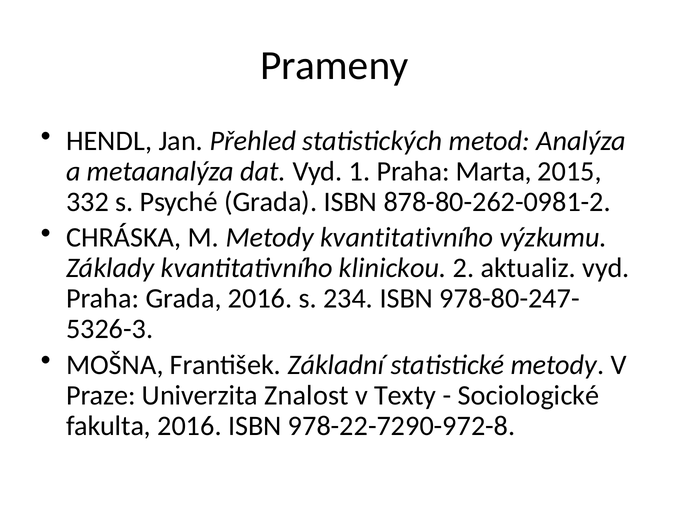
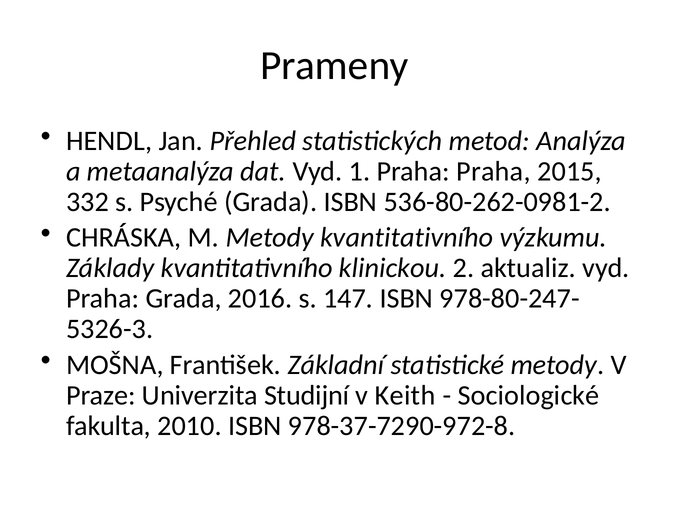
Praha Marta: Marta -> Praha (494, 171)
878-80-262-0981-2: 878-80-262-0981-2 -> 536-80-262-0981-2 (497, 202)
234: 234 -> 147 (348, 299)
Znalost: Znalost -> Studijní (307, 396)
Texty: Texty -> Keith (405, 396)
fakulta 2016: 2016 -> 2010 (190, 426)
978-22-7290-972-8: 978-22-7290-972-8 -> 978-37-7290-972-8 (402, 426)
